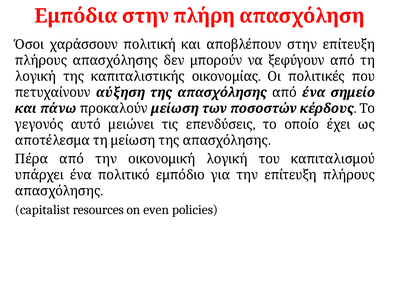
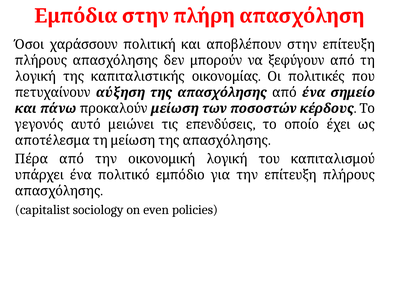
resources: resources -> sociology (98, 209)
